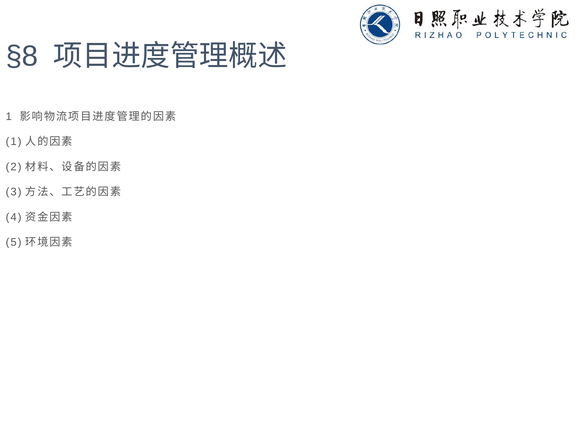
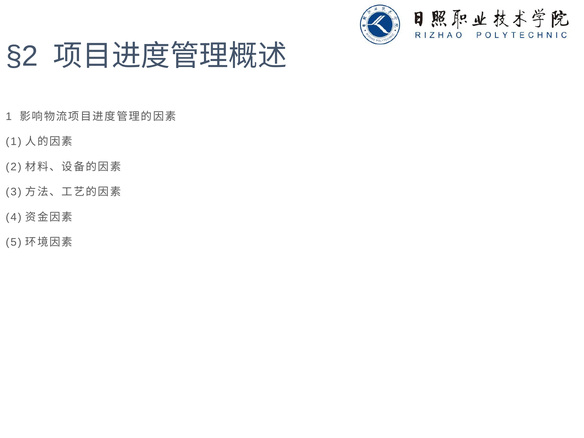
§8: §8 -> §2 (22, 56)
